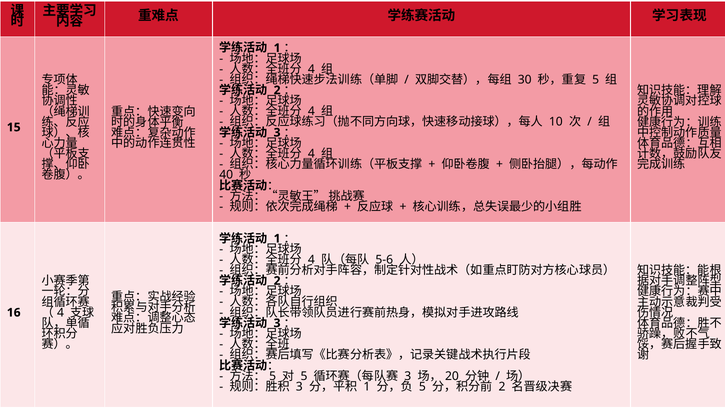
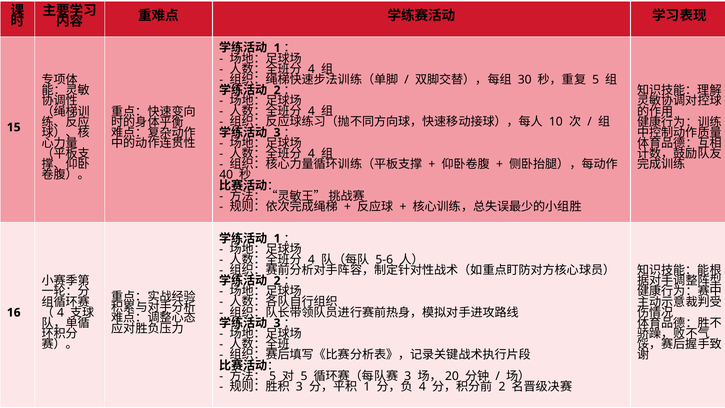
5: 5 -> 4 (422, 386)
